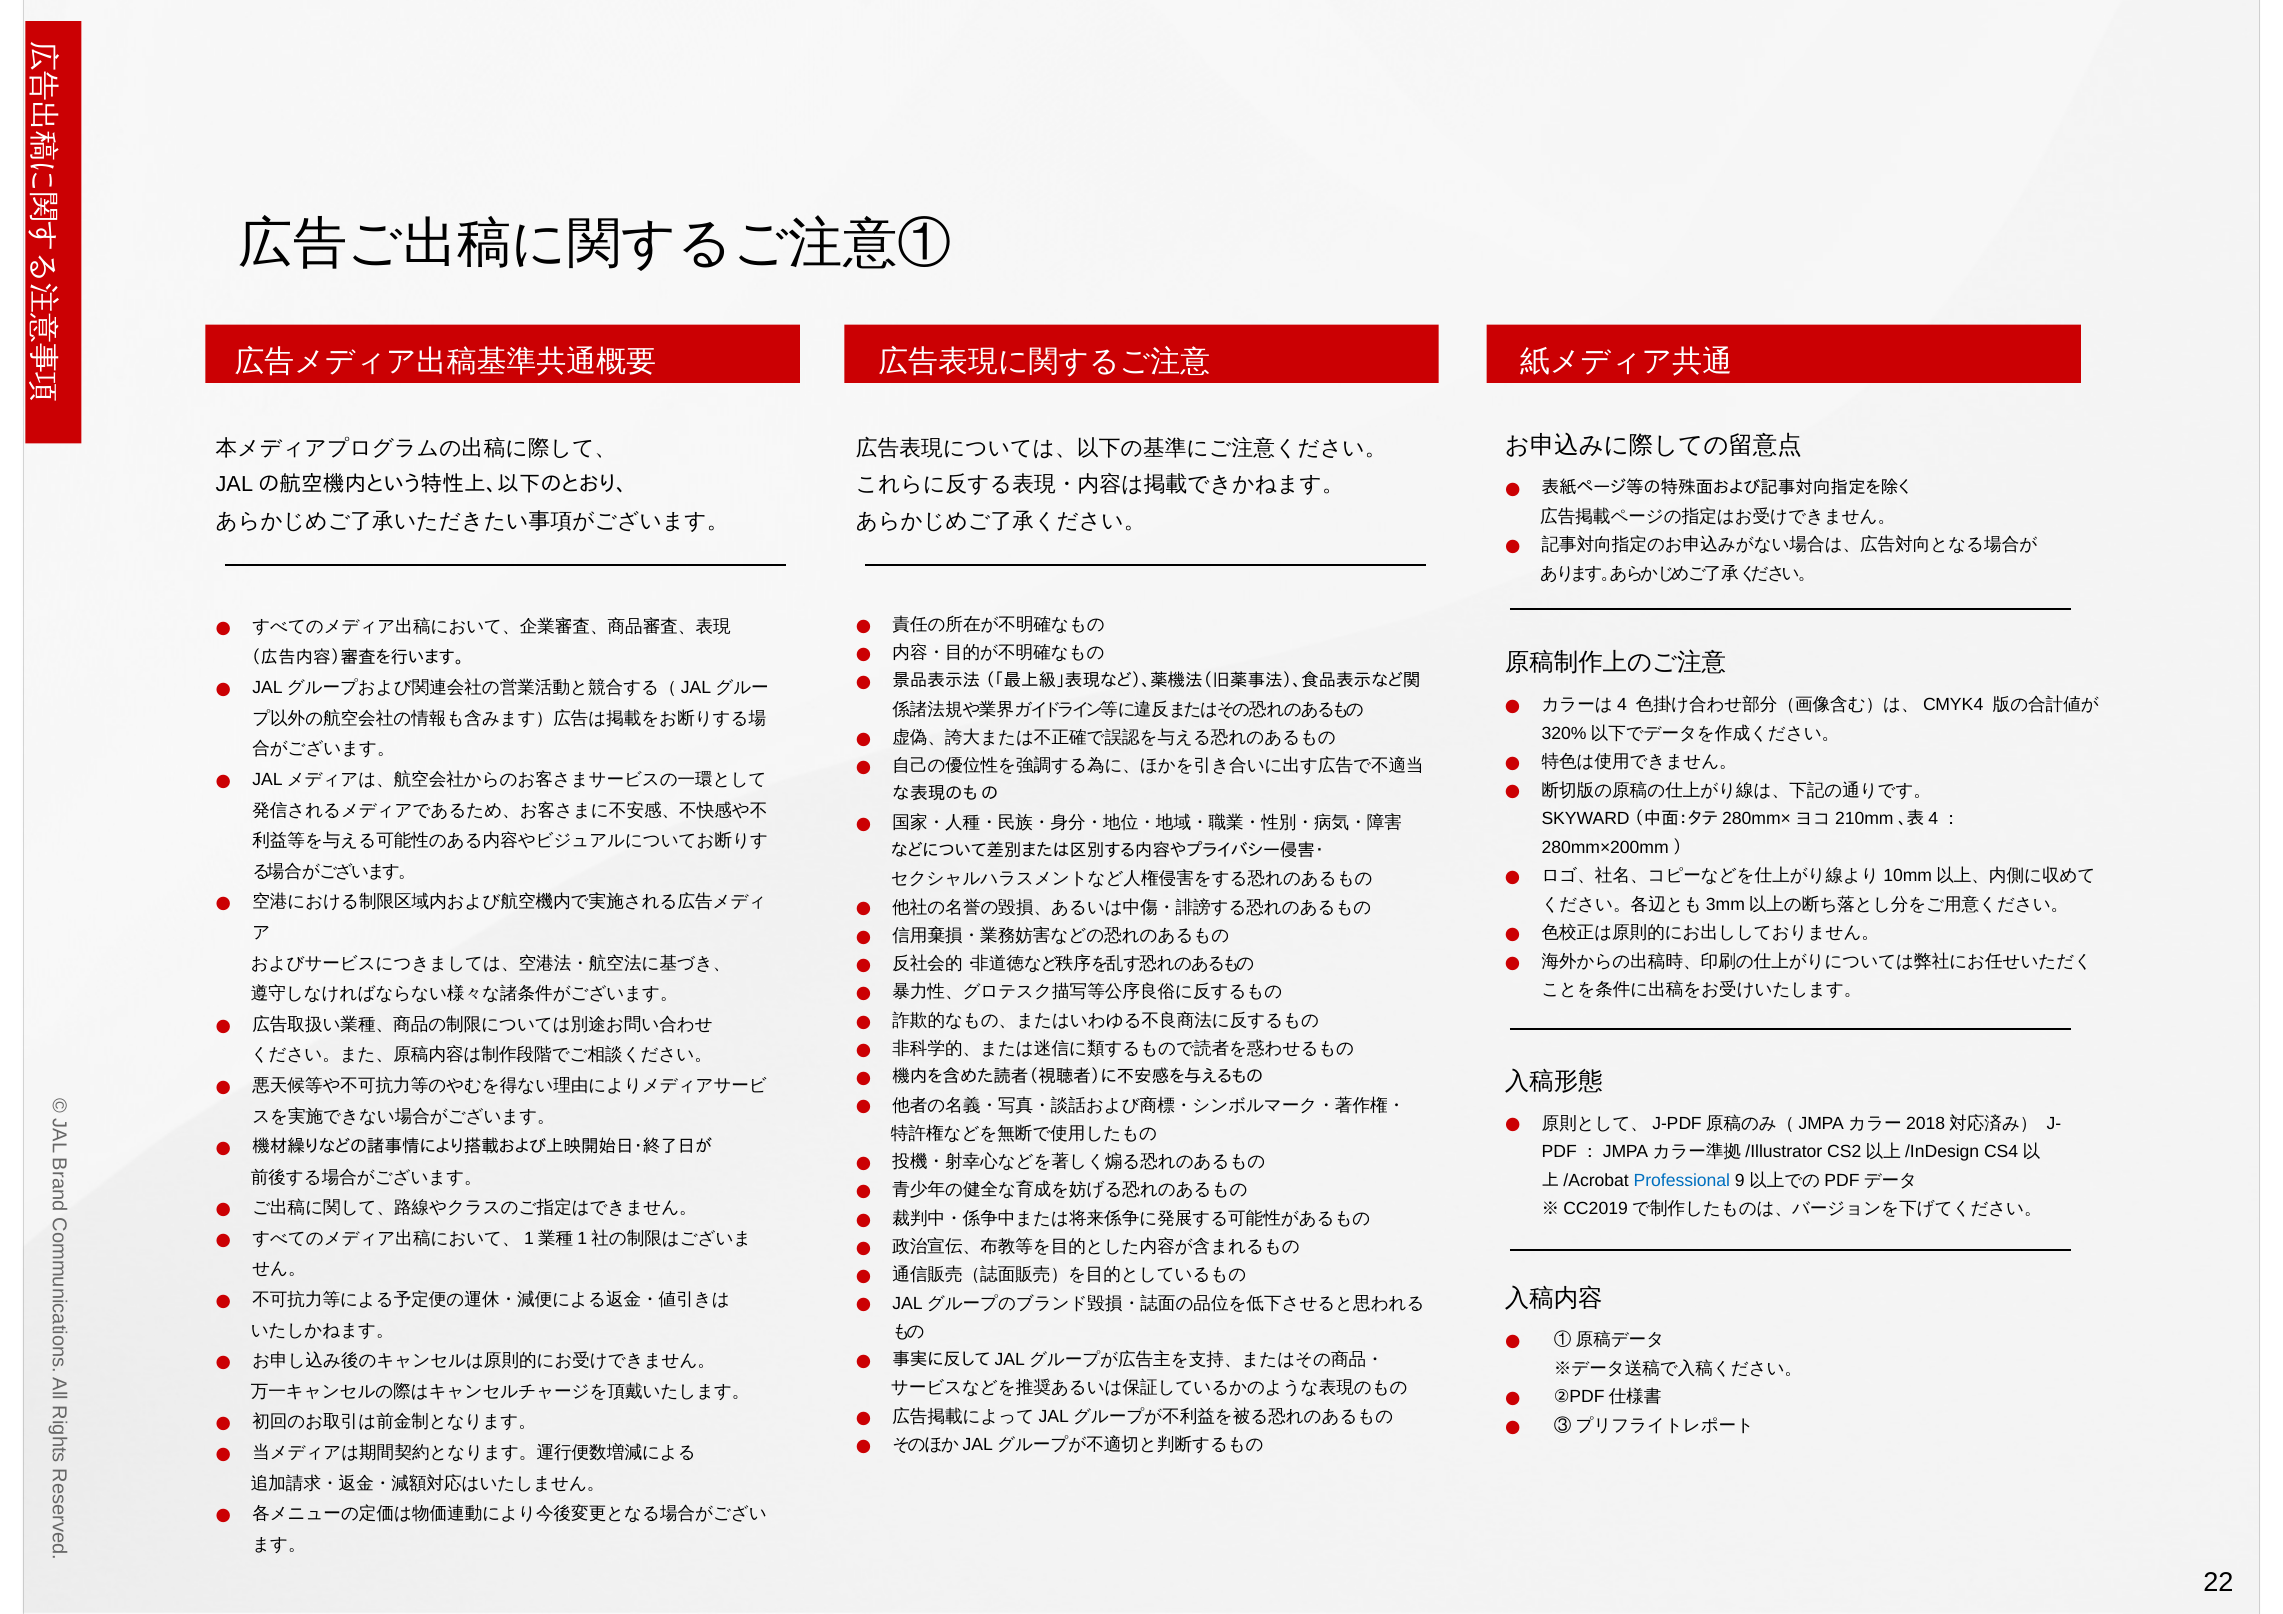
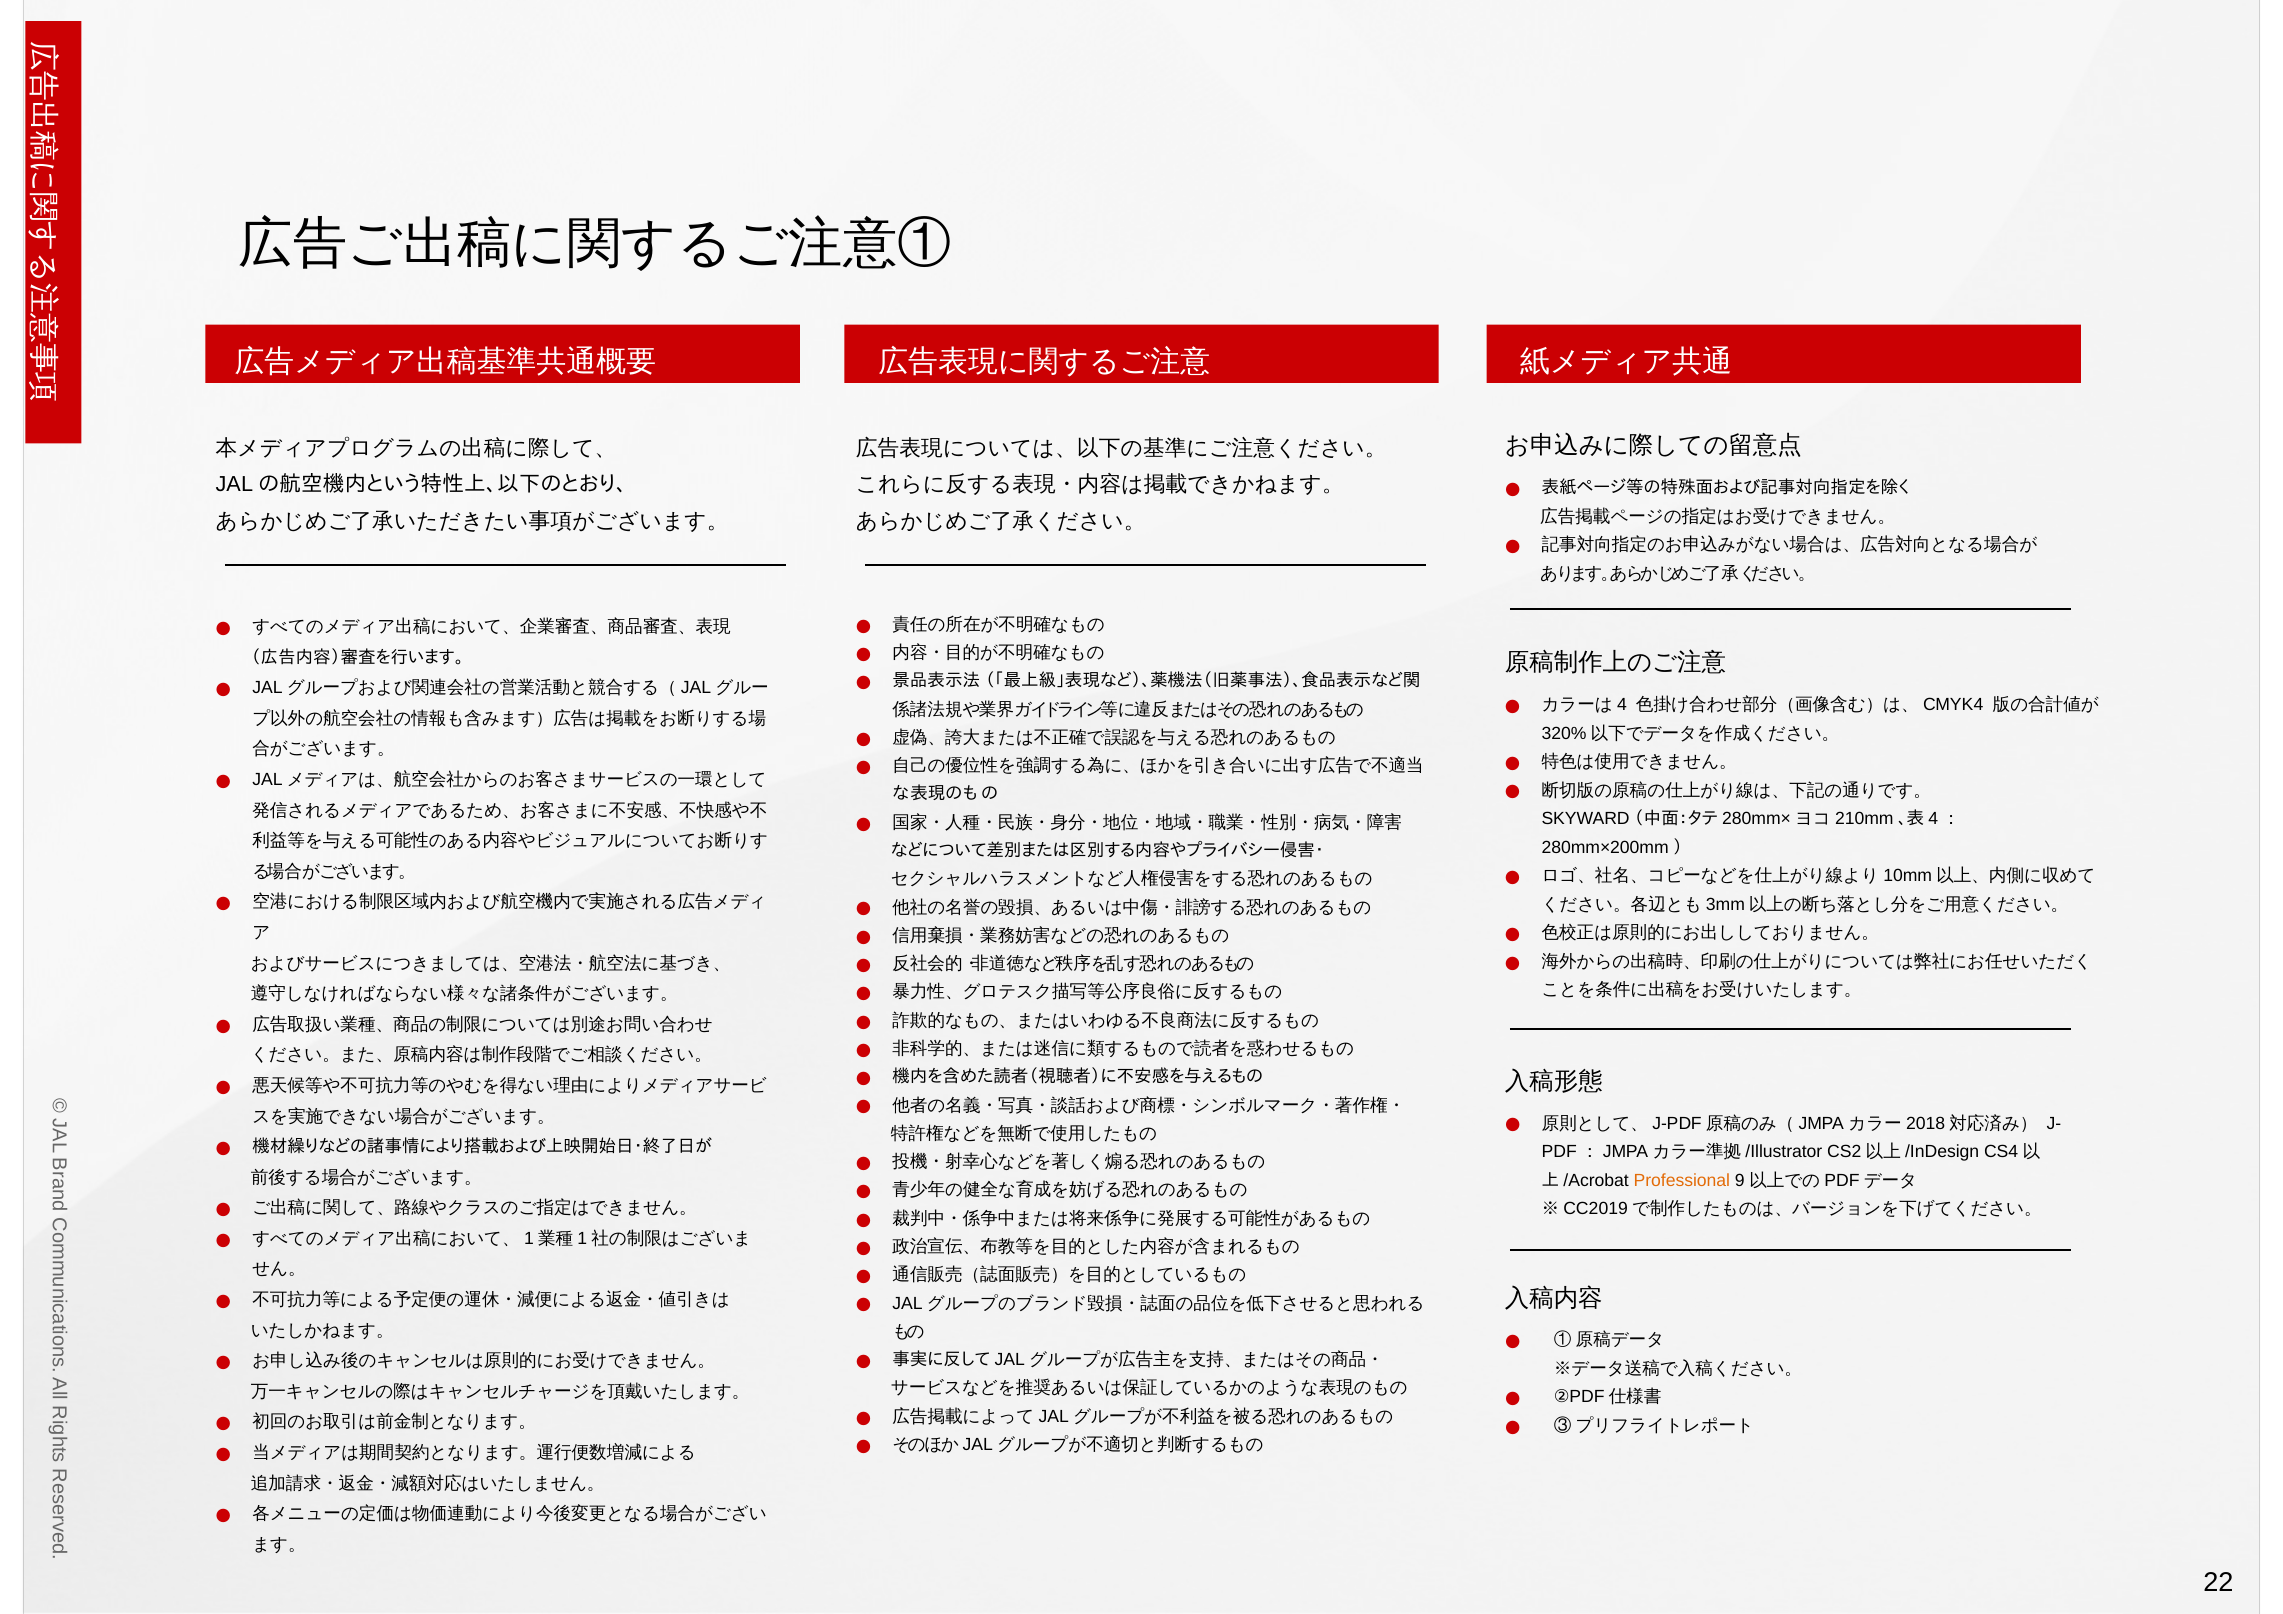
Professional colour: blue -> orange (1682, 1180)
